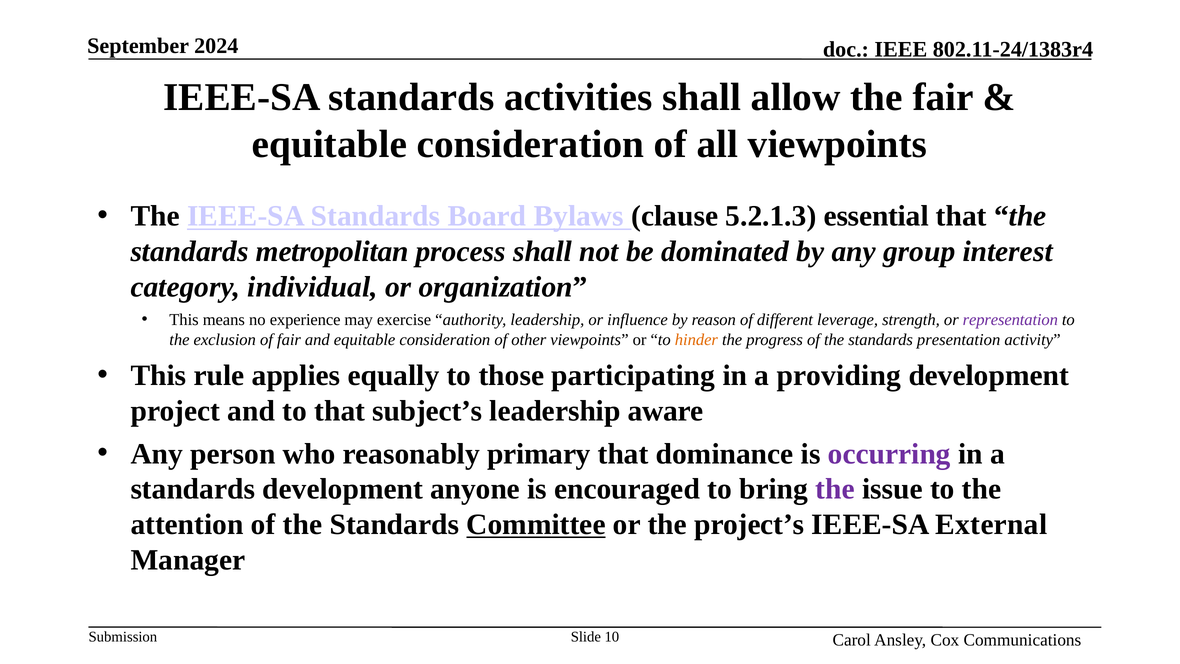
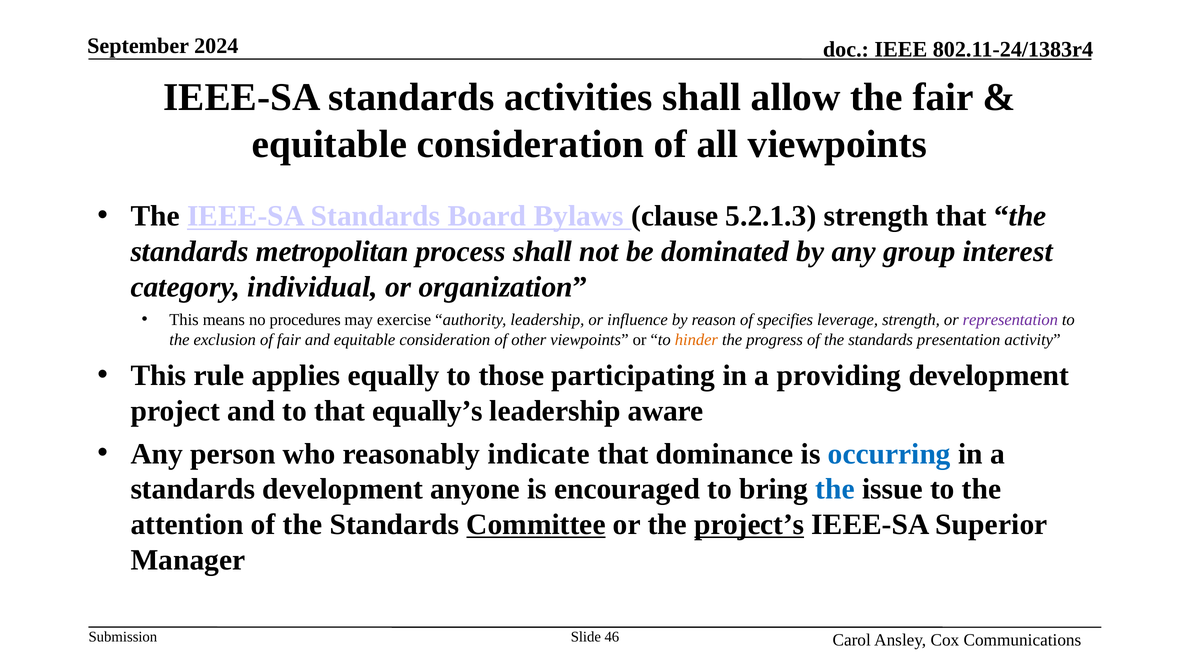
5.2.1.3 essential: essential -> strength (876, 216)
experience: experience -> procedures (305, 320)
different: different -> specifies (785, 320)
subject’s: subject’s -> equally’s (427, 411)
primary: primary -> indicate (539, 454)
occurring colour: purple -> blue (889, 454)
the colour: purple -> blue (835, 489)
project’s underline: none -> present (749, 524)
External: External -> Superior (991, 524)
10: 10 -> 46 (612, 637)
